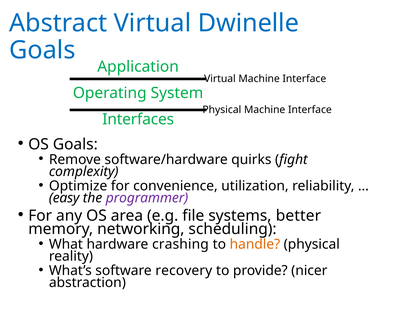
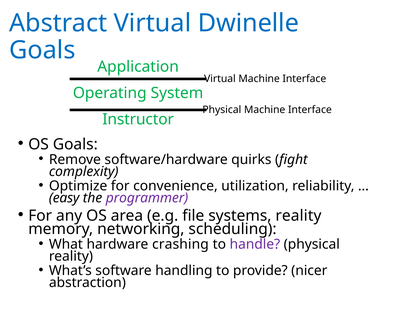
Interfaces: Interfaces -> Instructor (138, 119)
systems better: better -> reality (298, 215)
handle colour: orange -> purple (255, 244)
recovery: recovery -> handling (184, 271)
